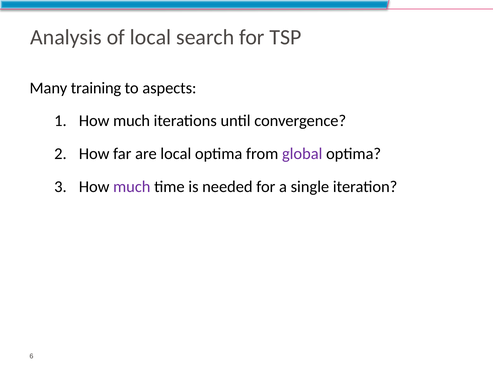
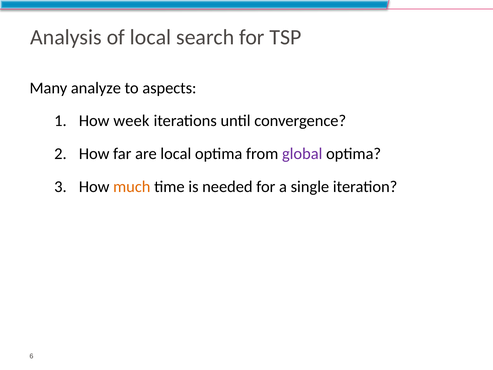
training: training -> analyze (96, 88)
much: much -> week (131, 121)
much colour: purple -> orange (132, 186)
